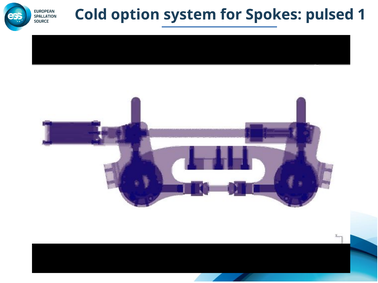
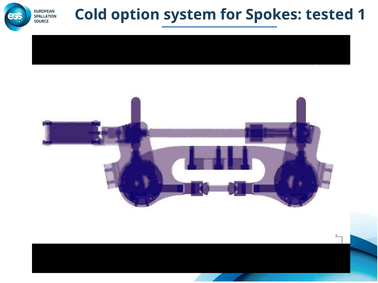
pulsed: pulsed -> tested (330, 15)
